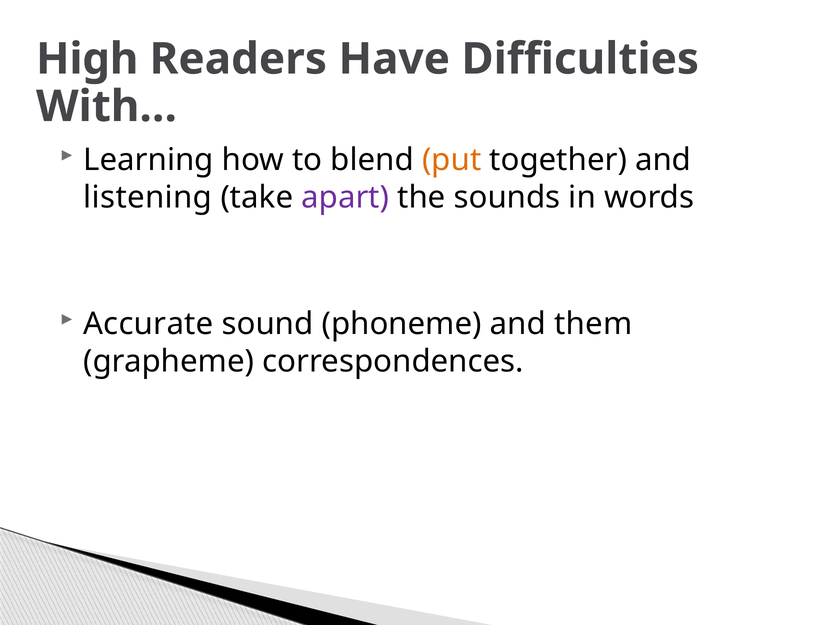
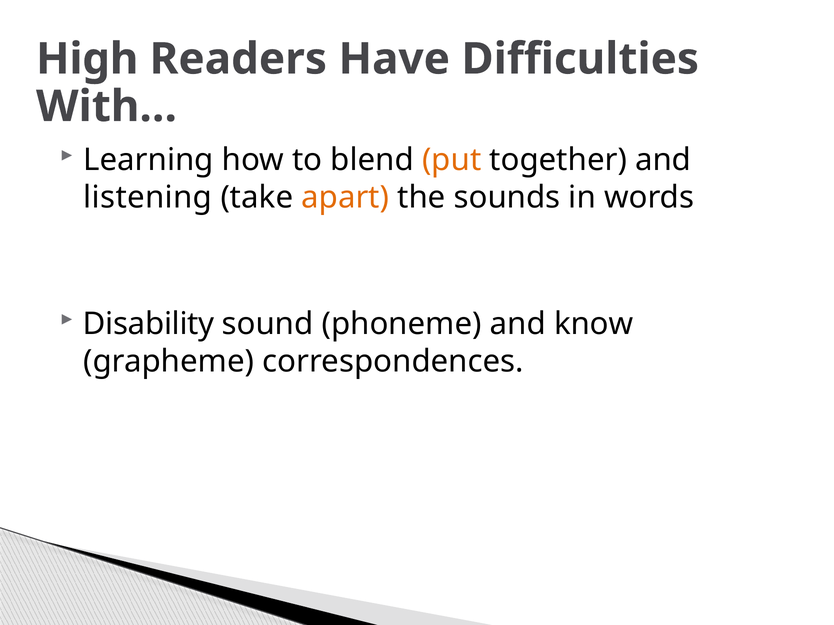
apart colour: purple -> orange (345, 198)
Accurate: Accurate -> Disability (149, 324)
them: them -> know (594, 324)
